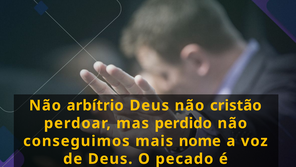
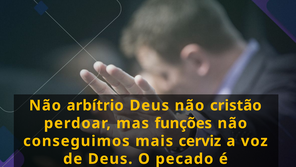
perdido: perdido -> funções (183, 123)
nome: nome -> cerviz (200, 141)
